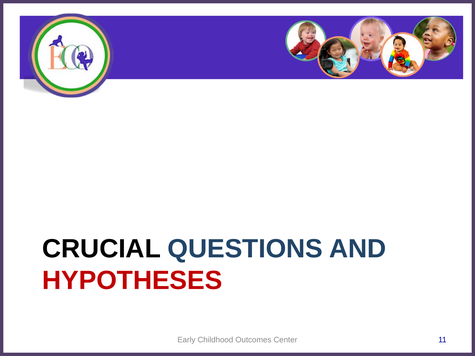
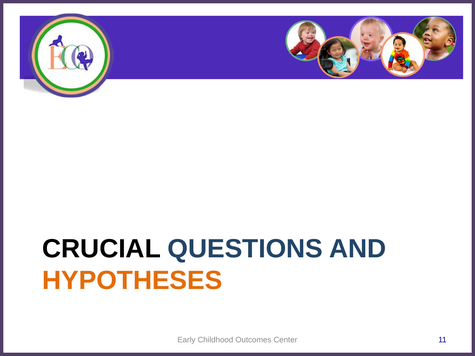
HYPOTHESES colour: red -> orange (132, 281)
